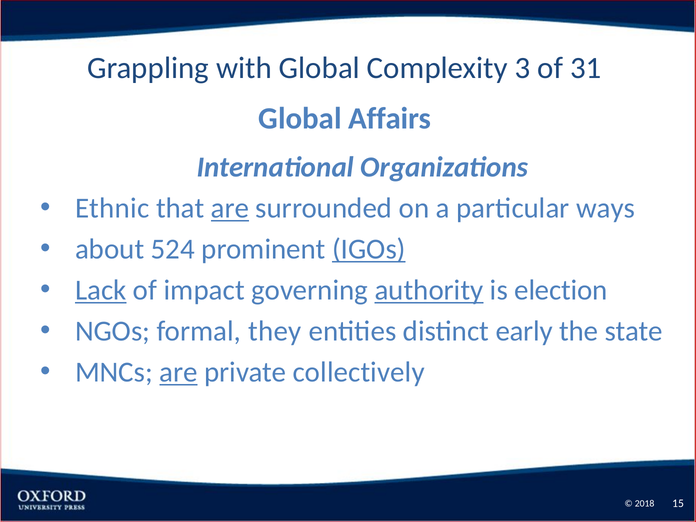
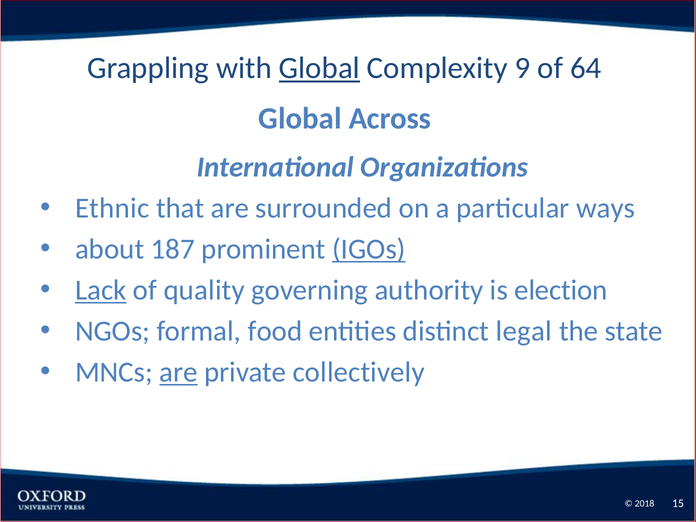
Global underline: none -> present (319, 68)
3: 3 -> 9 (523, 68)
31: 31 -> 64 (586, 68)
Affairs: Affairs -> Across (390, 118)
are underline: present -> none (230, 208)
524: 524 -> 187 (173, 249)
impact: impact -> quality (204, 290)
authority underline: present -> none (429, 290)
they: they -> food (275, 331)
early: early -> legal (524, 331)
